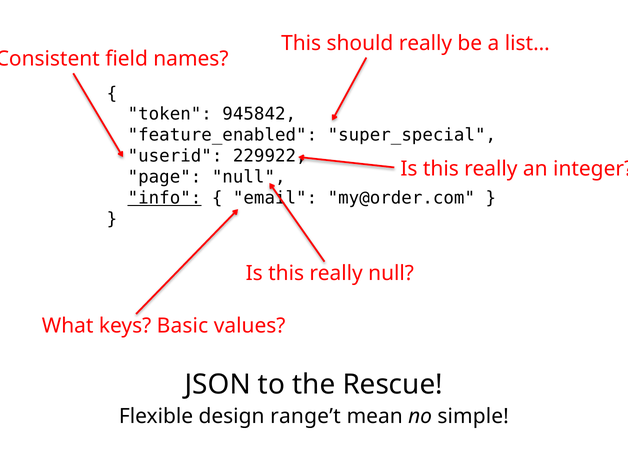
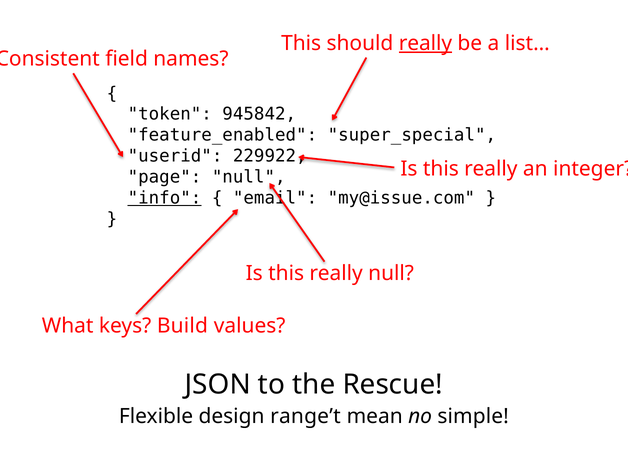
really underline: none -> present (425, 43)
my@order.com: my@order.com -> my@issue.com (401, 198)
Basic: Basic -> Build (182, 326)
